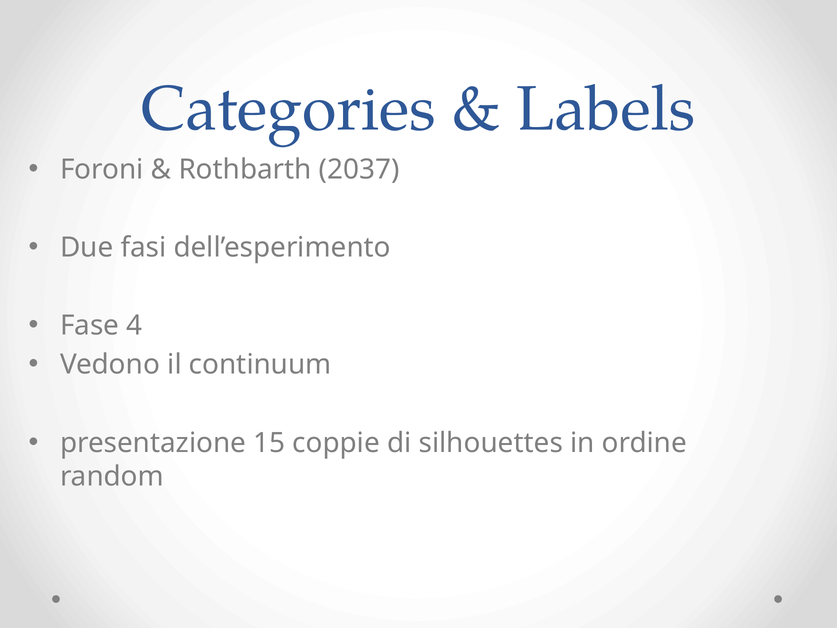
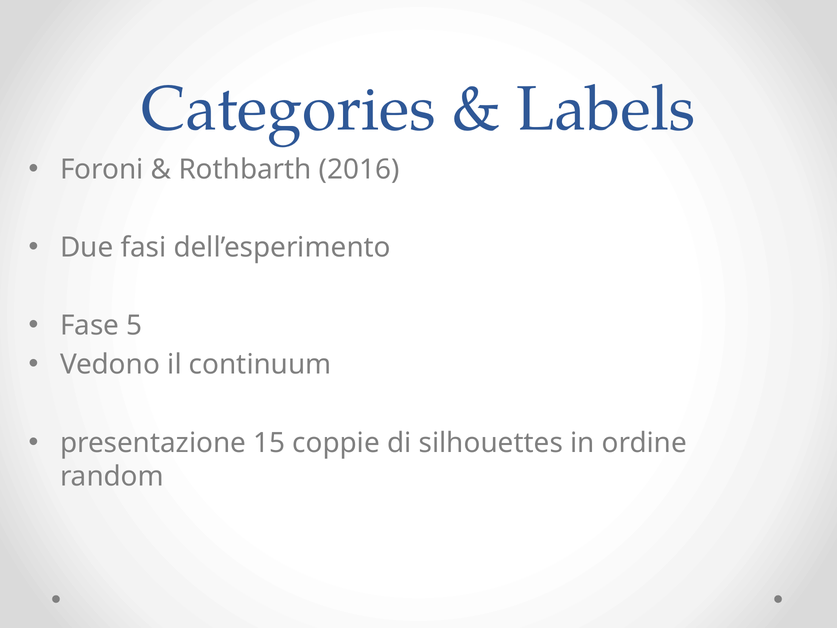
2037: 2037 -> 2016 (359, 169)
4: 4 -> 5 (134, 326)
